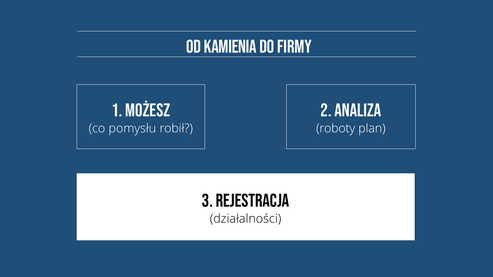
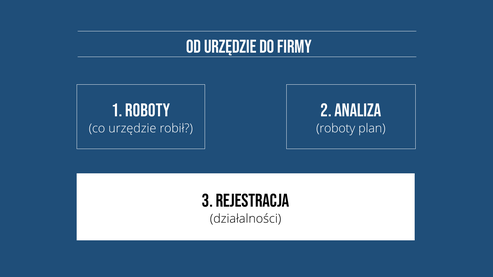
od kamienia: kamienia -> urzędzie (230, 47)
1 możesz: możesz -> roboty (148, 111)
co pomysłu: pomysłu -> urzędzie (132, 129)
